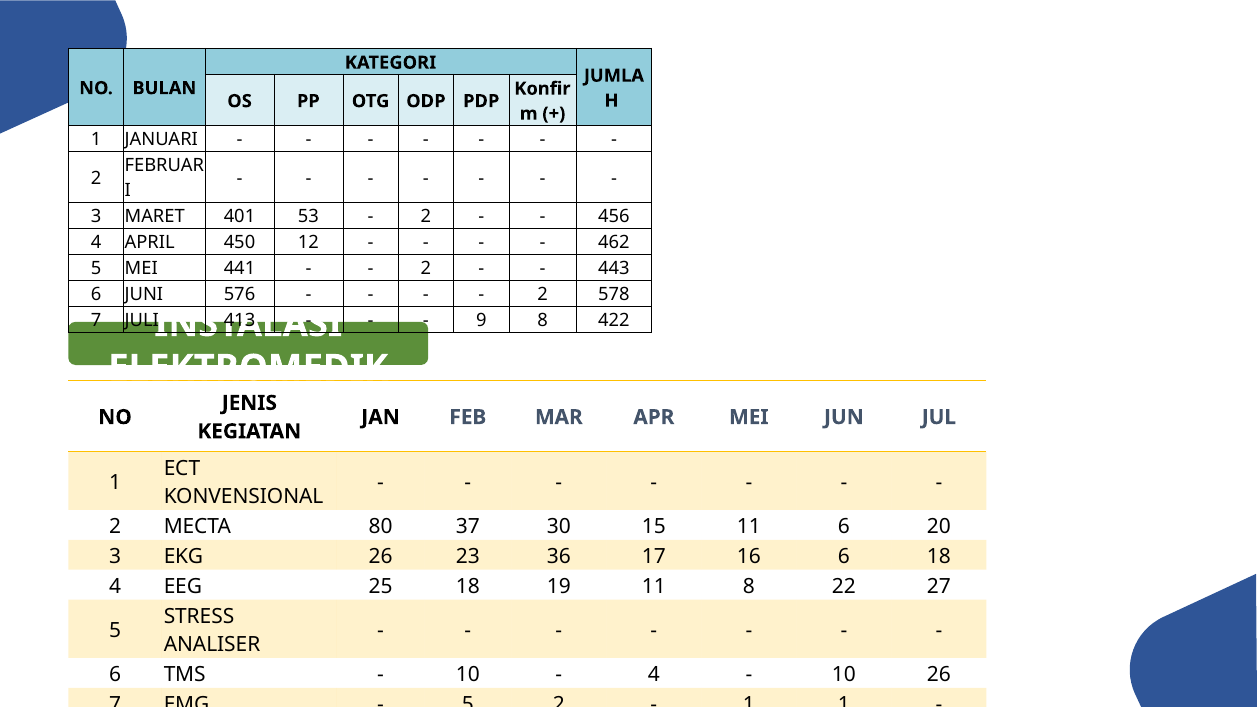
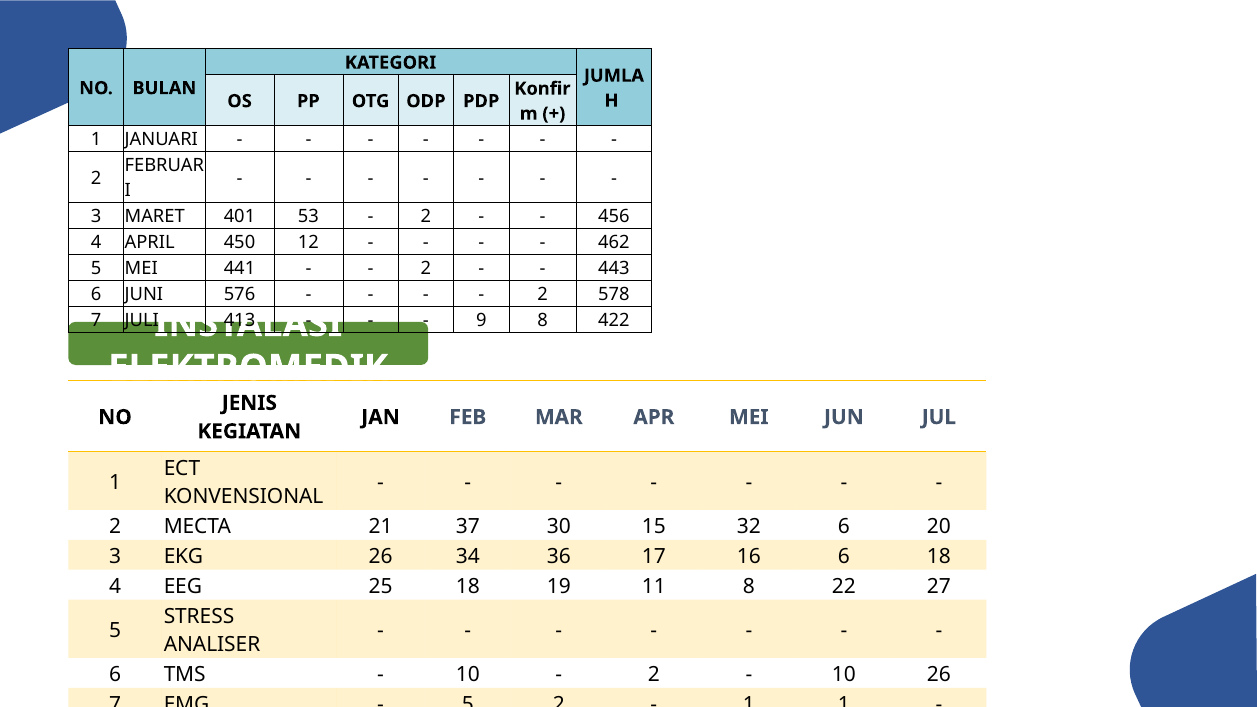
80: 80 -> 21 (381, 527)
15 11: 11 -> 32 (749, 527)
23: 23 -> 34 (468, 556)
4: 4 -> 2 (654, 675)
